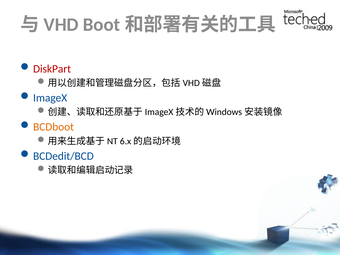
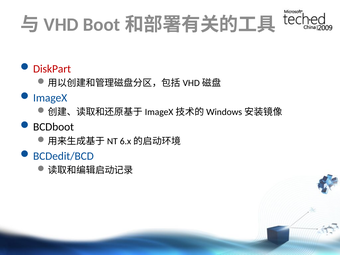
BCDboot colour: orange -> black (54, 127)
